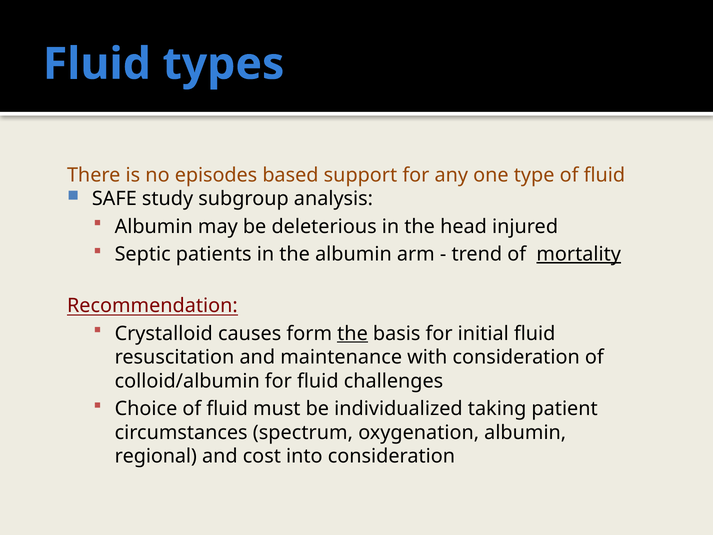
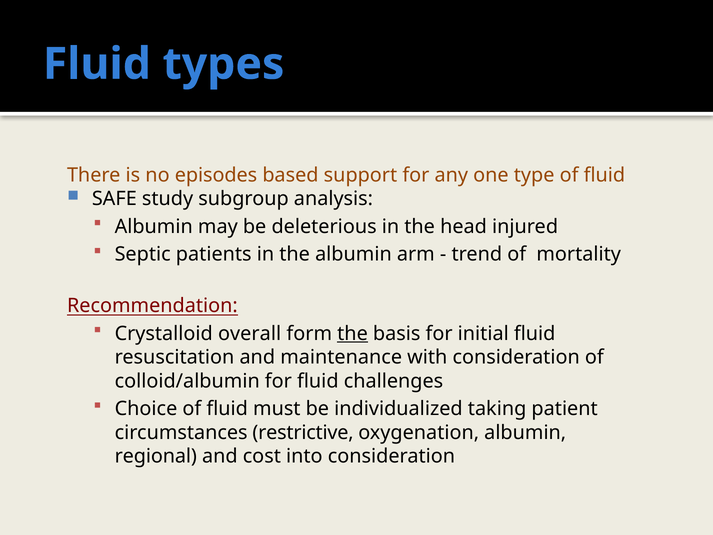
mortality underline: present -> none (579, 254)
causes: causes -> overall (250, 333)
spectrum: spectrum -> restrictive (303, 432)
